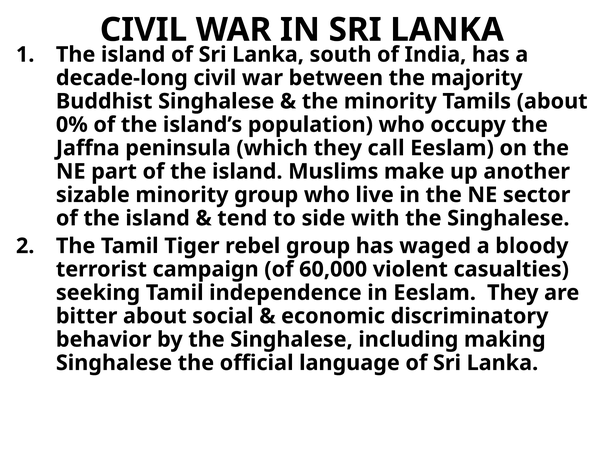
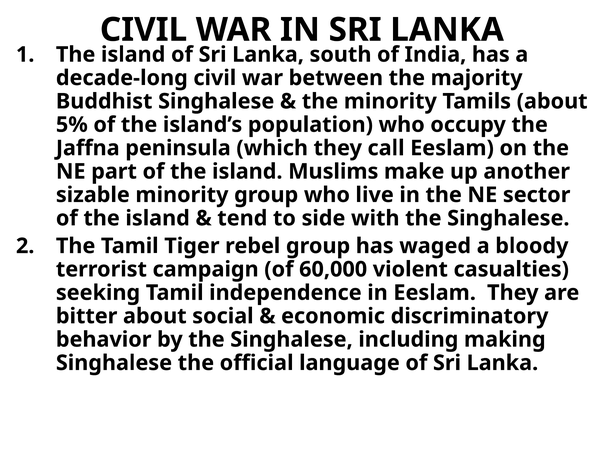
0%: 0% -> 5% (72, 125)
